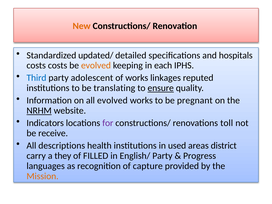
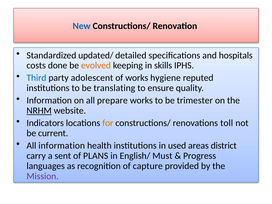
New colour: orange -> blue (82, 26)
costs costs: costs -> done (58, 65)
each: each -> skills (163, 65)
linkages: linkages -> hygiene (166, 78)
ensure underline: present -> none (161, 88)
all evolved: evolved -> prepare (112, 100)
pregnant: pregnant -> trimester (195, 100)
for colour: purple -> orange (108, 123)
receive: receive -> current (53, 133)
All descriptions: descriptions -> information (62, 146)
they: they -> sent (63, 156)
FILLED: FILLED -> PLANS (96, 156)
English/ Party: Party -> Must (162, 156)
Mission colour: orange -> purple (43, 176)
